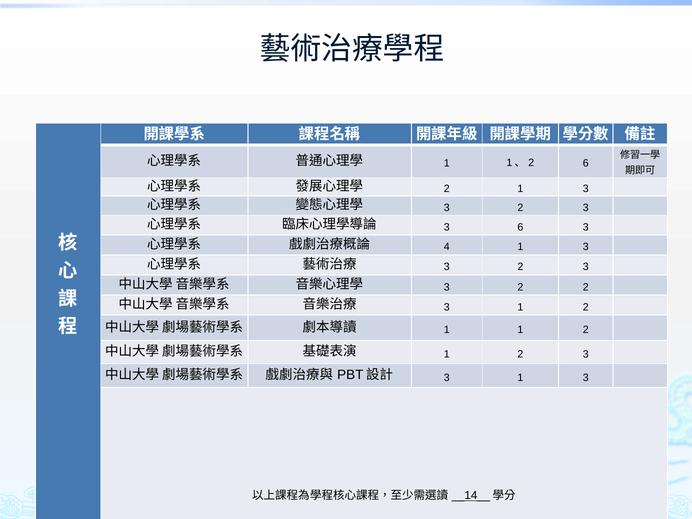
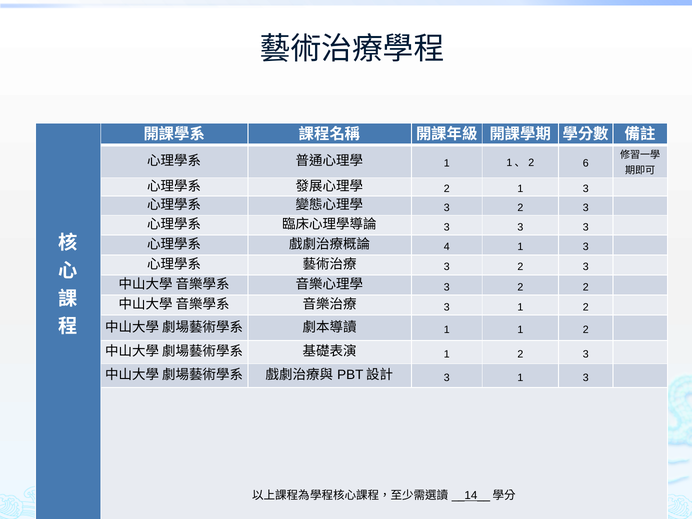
6: 6 -> 3 (520, 227)
